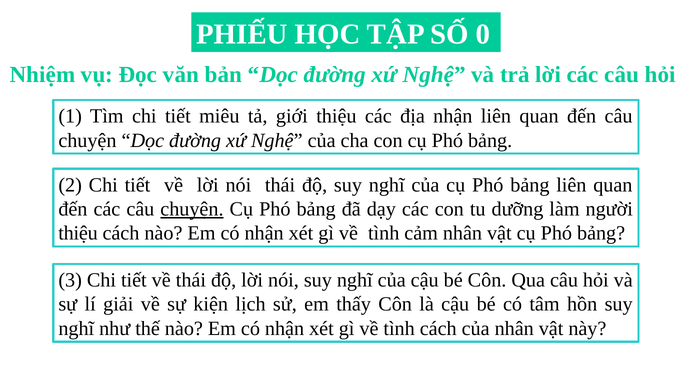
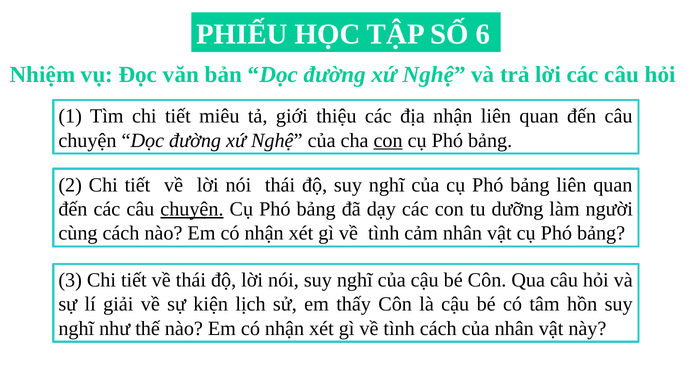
0: 0 -> 6 (483, 34)
con underline: none -> present (388, 140)
thiệu: thiệu -> cùng (78, 233)
